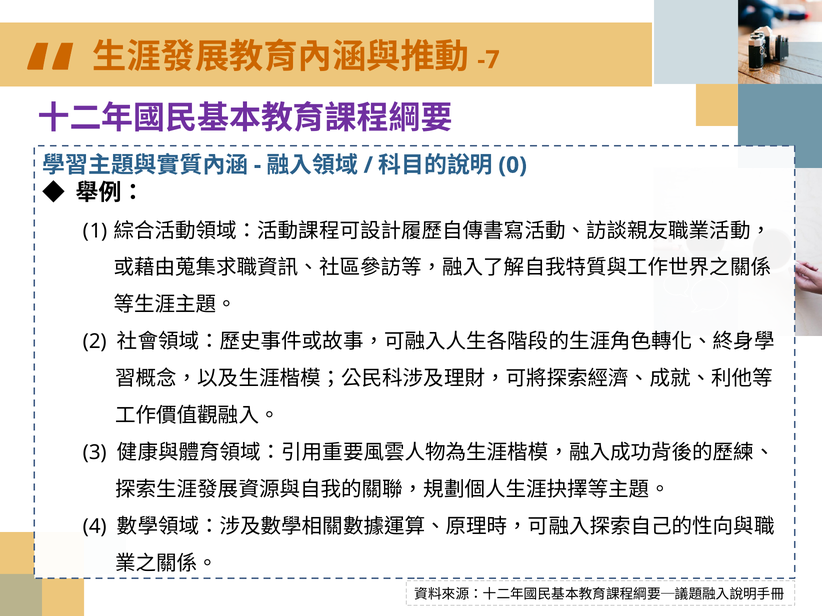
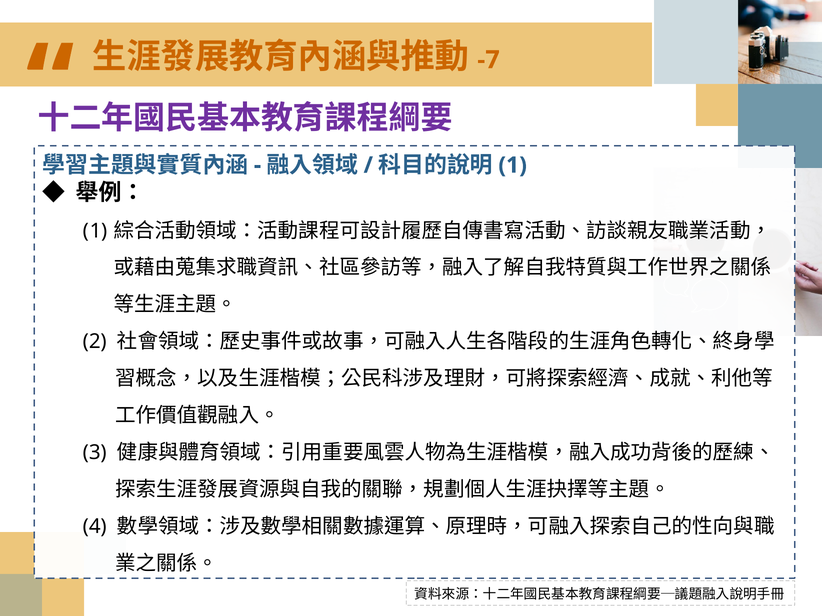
0: 0 -> 1 (513, 165)
